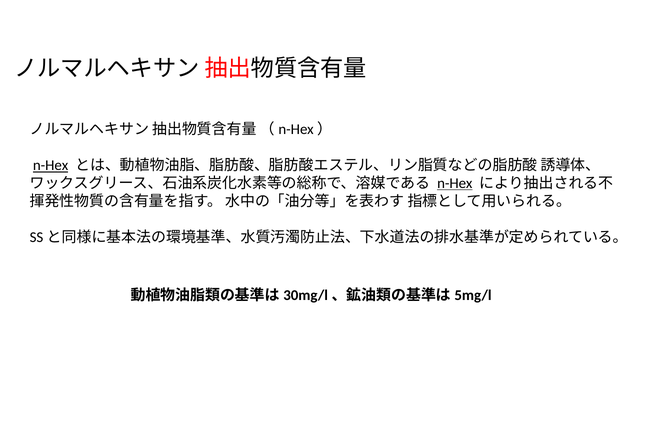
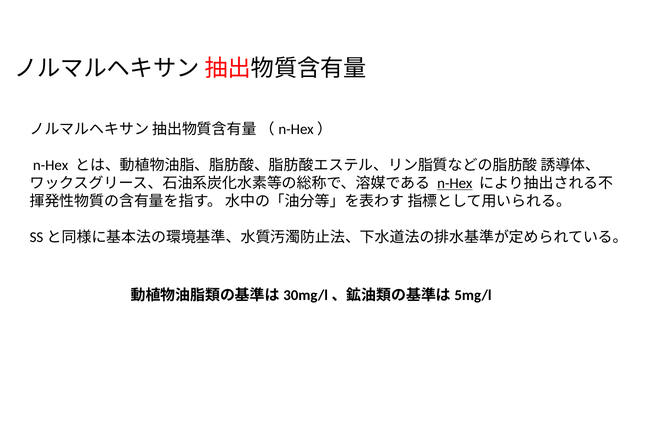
n-Hex underline: present -> none (51, 165)
